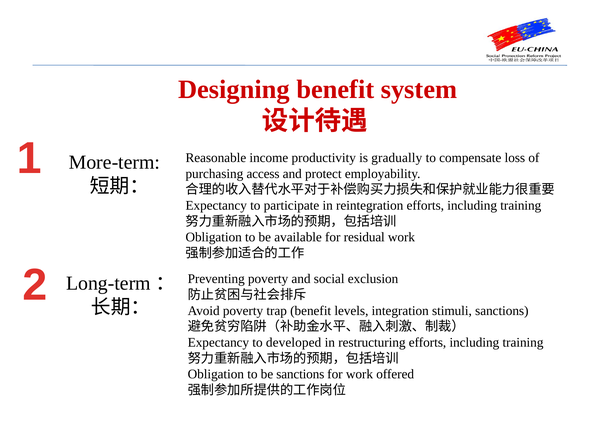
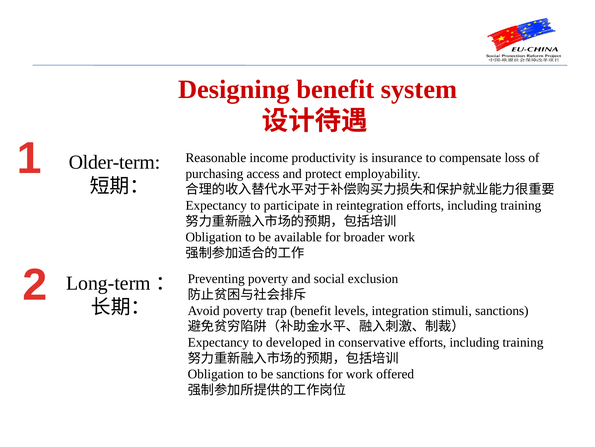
gradually: gradually -> insurance (397, 158)
More-term: More-term -> Older-term (114, 162)
residual: residual -> broader (364, 237)
restructuring: restructuring -> conservative (372, 342)
